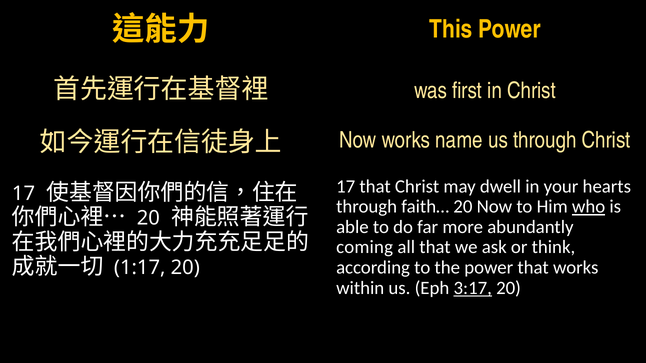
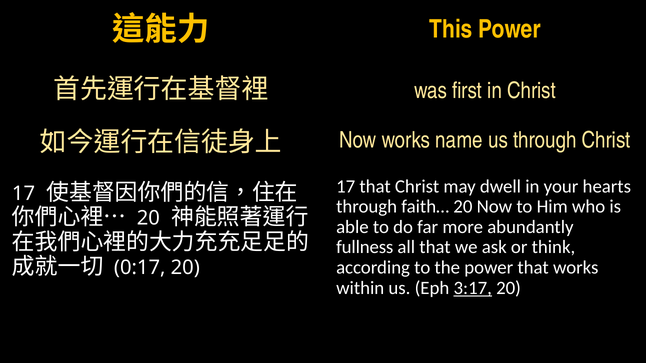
who underline: present -> none (589, 207)
coming: coming -> fullness (365, 248)
1:17: 1:17 -> 0:17 (140, 268)
